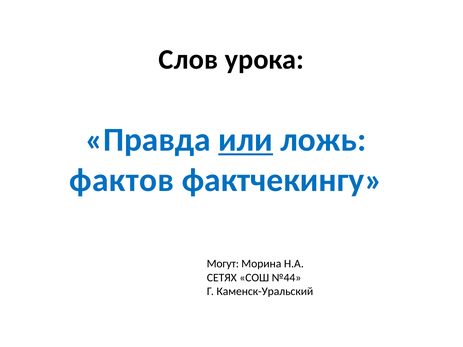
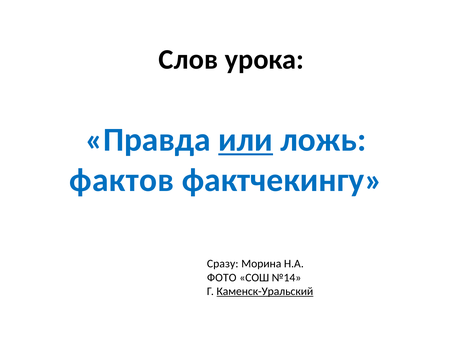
Могут: Могут -> Сразу (223, 264)
СЕТЯХ: СЕТЯХ -> ФОТО (222, 278)
№44: №44 -> №14 (286, 278)
Каменск-Уральский underline: none -> present (265, 292)
